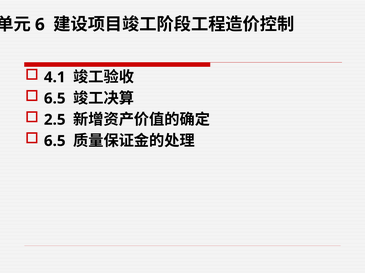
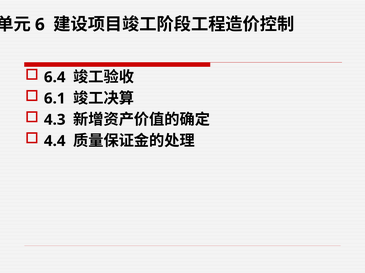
4.1: 4.1 -> 6.4 (55, 77)
6.5: 6.5 -> 6.1 (55, 99)
2.5: 2.5 -> 4.3 (55, 120)
6.5: 6.5 -> 4.4 (55, 141)
